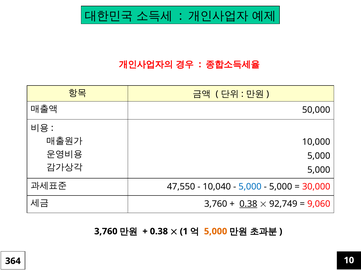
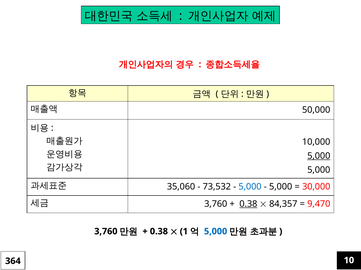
5,000 underline: none -> present (319, 156)
47,550: 47,550 -> 35,060 (181, 187)
10,040: 10,040 -> 73,532 (217, 187)
92,749: 92,749 -> 84,357 (283, 204)
9,060: 9,060 -> 9,470 (319, 204)
5,000 colour: orange -> blue (216, 232)
